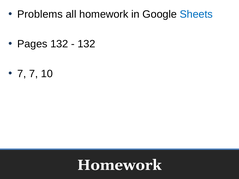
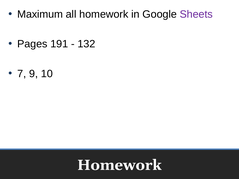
Problems: Problems -> Maximum (40, 14)
Sheets colour: blue -> purple (196, 14)
Pages 132: 132 -> 191 (59, 44)
7 7: 7 -> 9 (34, 74)
